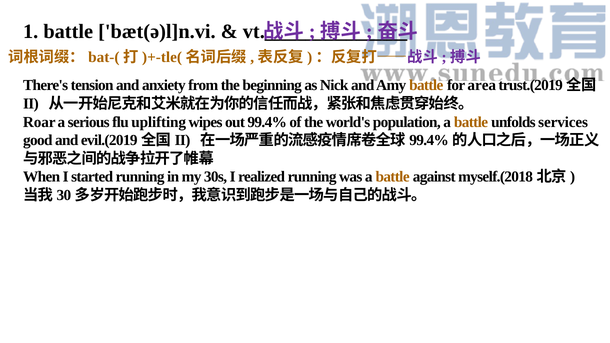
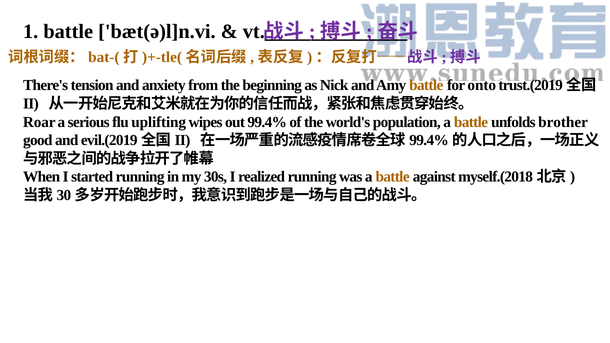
area: area -> onto (482, 85)
services: services -> brother (563, 122)
